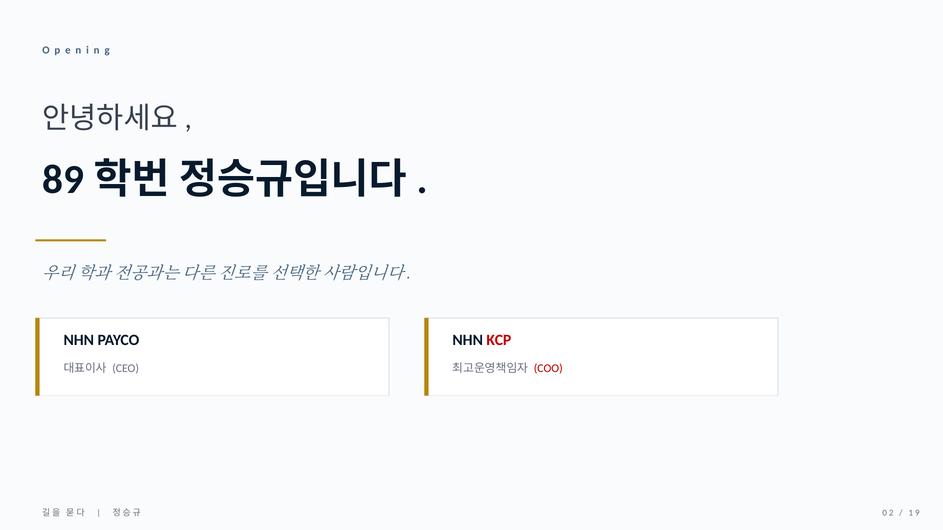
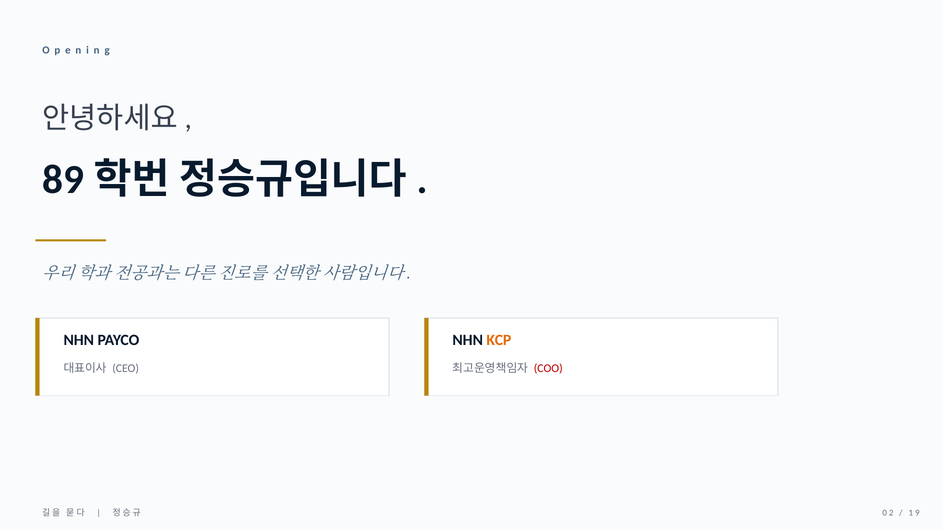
KCP colour: red -> orange (499, 341)
